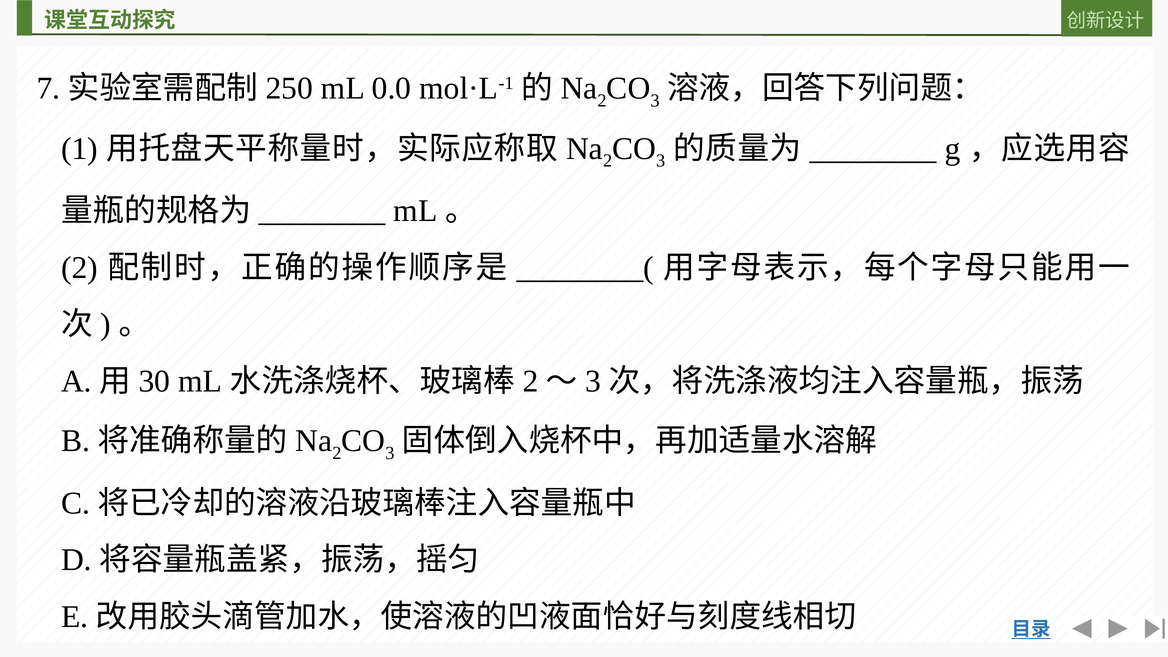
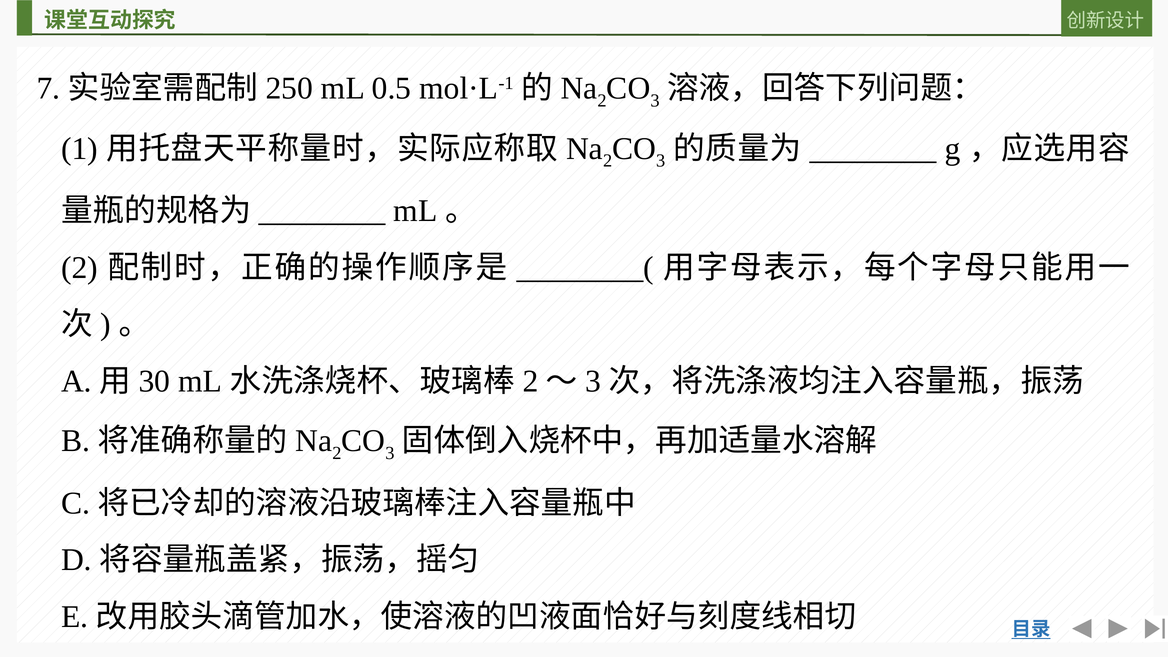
0.0: 0.0 -> 0.5 (391, 88)
